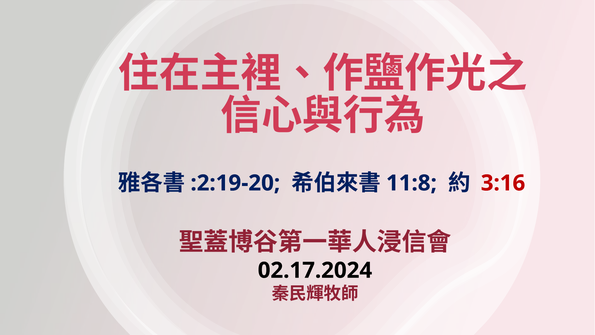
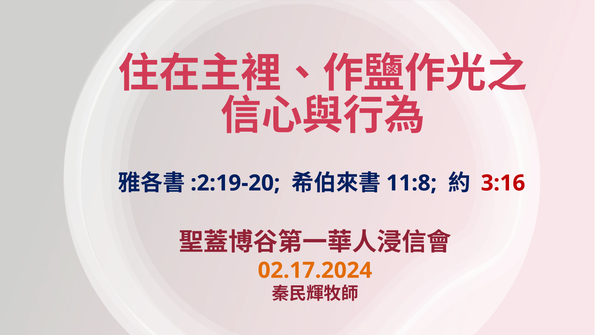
02.17.2024 colour: black -> orange (315, 270)
